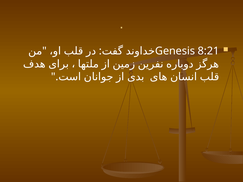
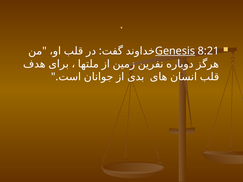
Genesis underline: none -> present (175, 51)
